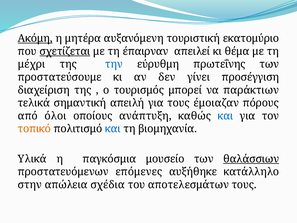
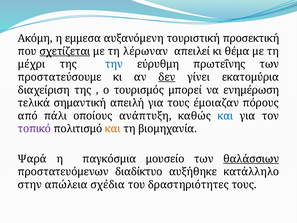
Ακόμη underline: present -> none (35, 38)
μητέρα: μητέρα -> εμμεσα (83, 38)
εκατομύριο: εκατομύριο -> προσεκτική (251, 38)
έπαιρναν: έπαιρναν -> λέρωναν (145, 51)
δεν underline: none -> present (167, 77)
προσέγγιση: προσέγγιση -> εκατομύρια (250, 77)
παράκτιων: παράκτιων -> ενημέρωση (251, 90)
όλοι: όλοι -> πάλι (56, 116)
τοπικό colour: orange -> purple (34, 129)
και colour: blue -> orange (113, 129)
Υλικά: Υλικά -> Ψαρά (32, 159)
επόμενες: επόμενες -> διαδίκτυο (139, 172)
αποτελεσμάτων: αποτελεσμάτων -> δραστηριότητες (188, 185)
